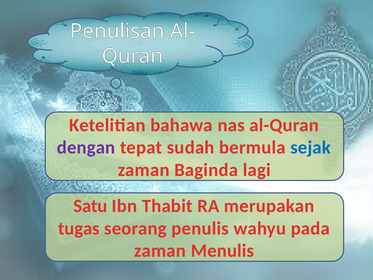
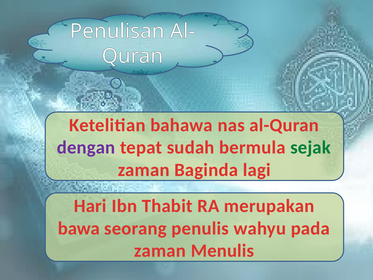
sejak colour: blue -> green (311, 147)
Satu: Satu -> Hari (90, 206)
tugas: tugas -> bawa (79, 228)
